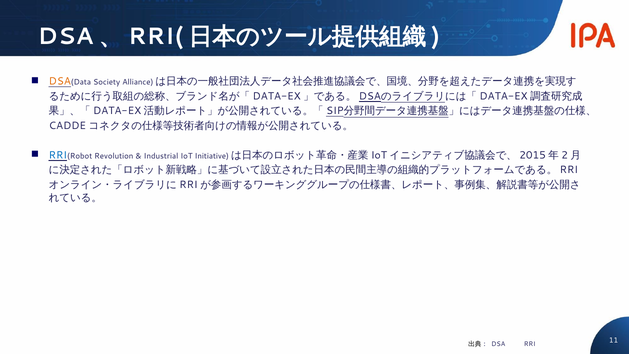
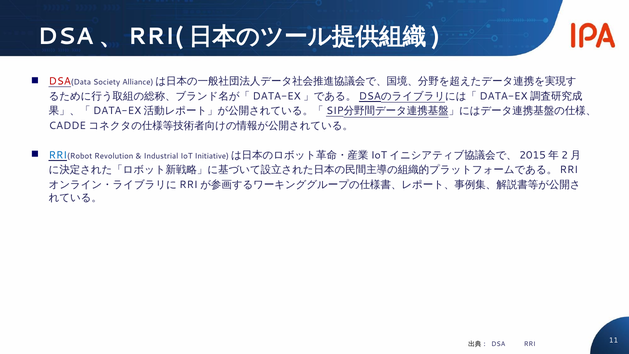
DSA colour: orange -> red (60, 81)
